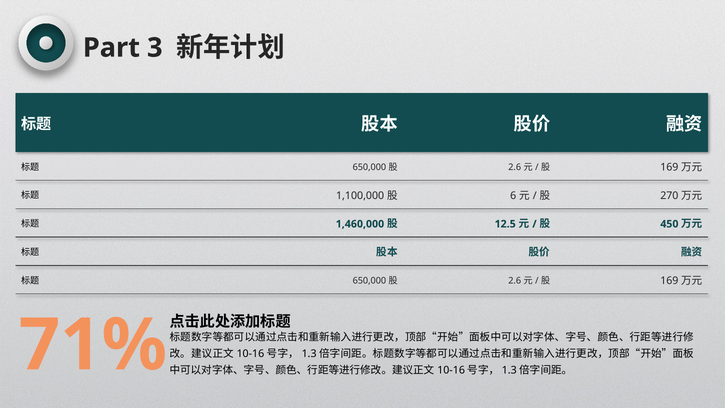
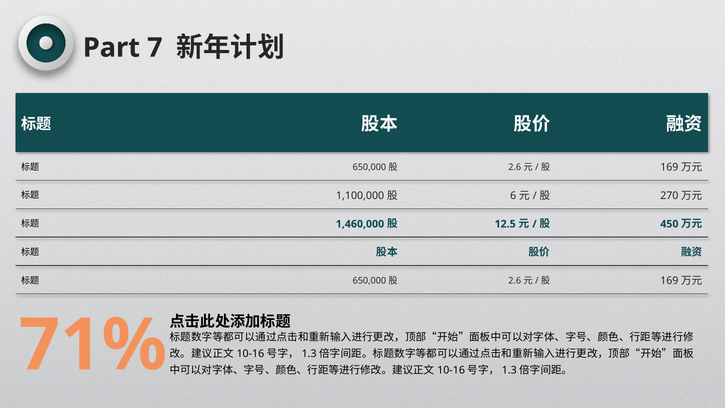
3: 3 -> 7 (155, 48)
